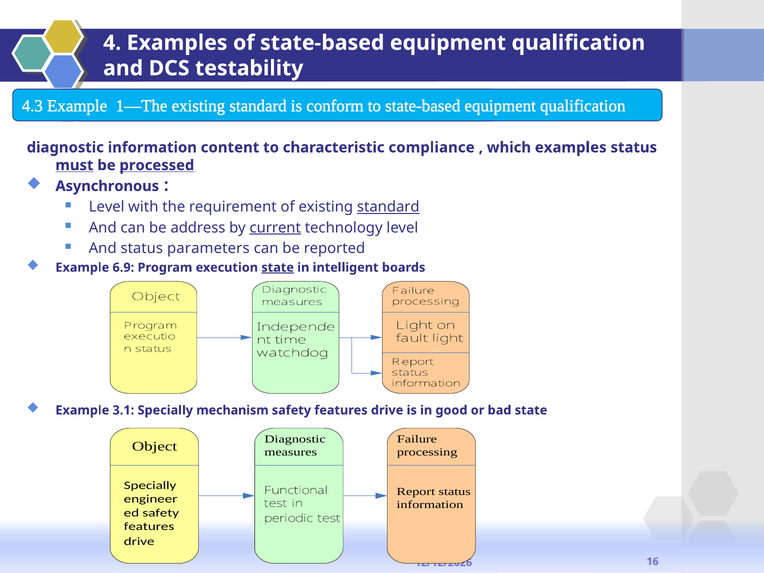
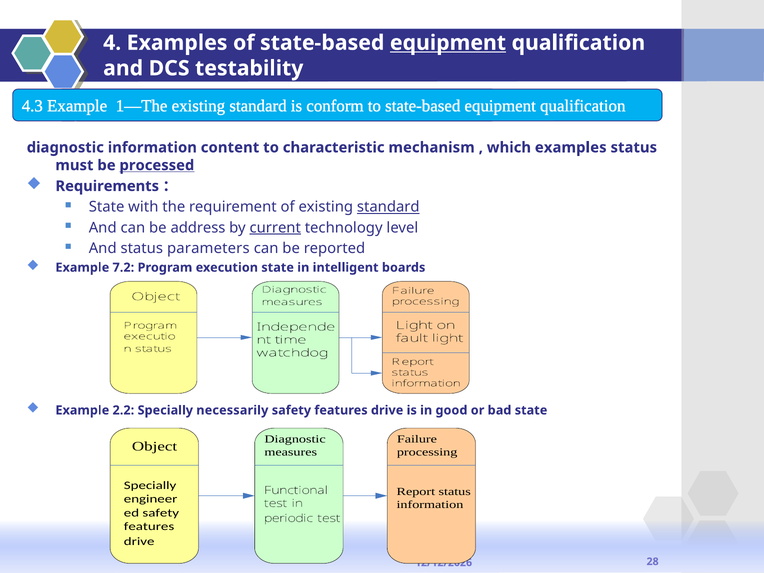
equipment underline: none -> present (448, 43)
compliance: compliance -> mechanism (432, 147)
must underline: present -> none (74, 165)
Asynchronous: Asynchronous -> Requirements (107, 186)
Level: Level -> State (107, 207)
6.9: 6.9 -> 7.2 (123, 268)
state underline: present -> none (278, 268)
3.1: 3.1 -> 2.2 (123, 410)
mechanism: mechanism -> necessarily (232, 410)
16: 16 -> 28 (653, 562)
